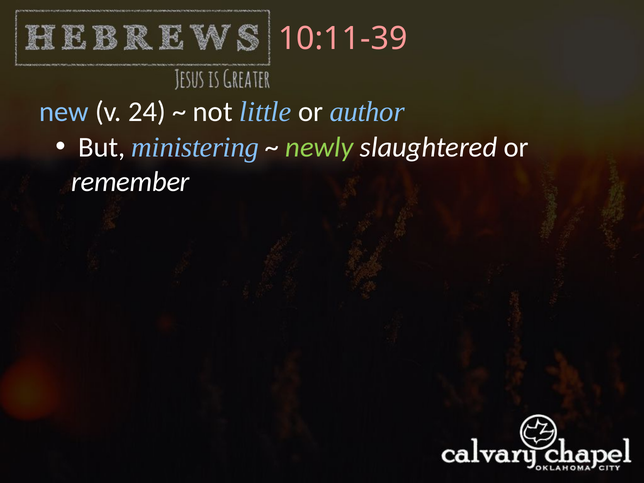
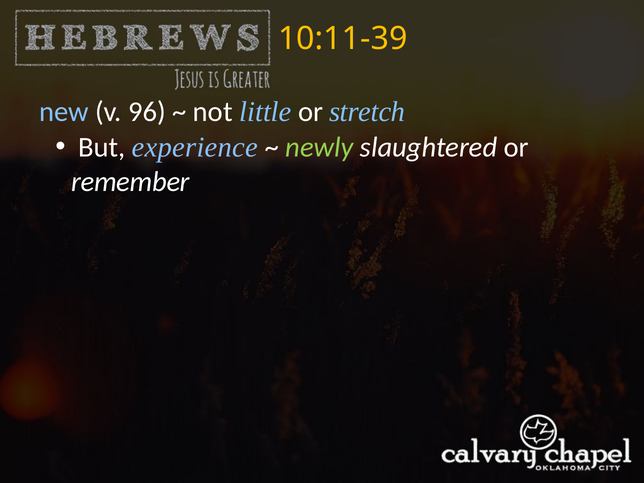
10:11-39 colour: pink -> yellow (343, 39)
24: 24 -> 96 (147, 112)
author: author -> stretch (367, 112)
ministering: ministering -> experience (195, 148)
